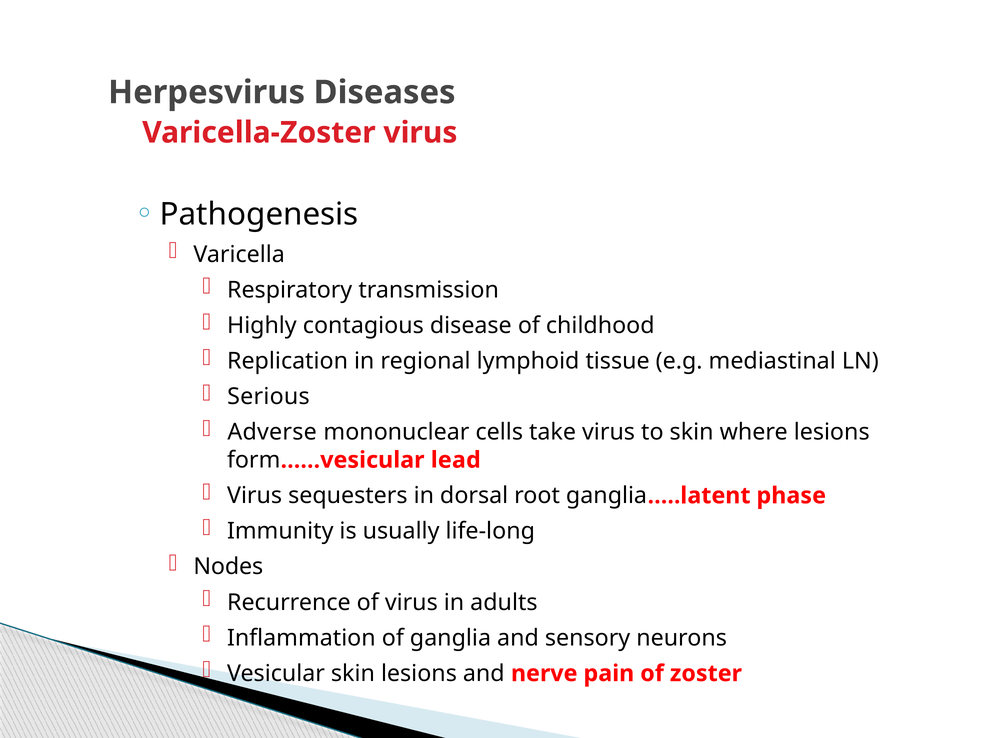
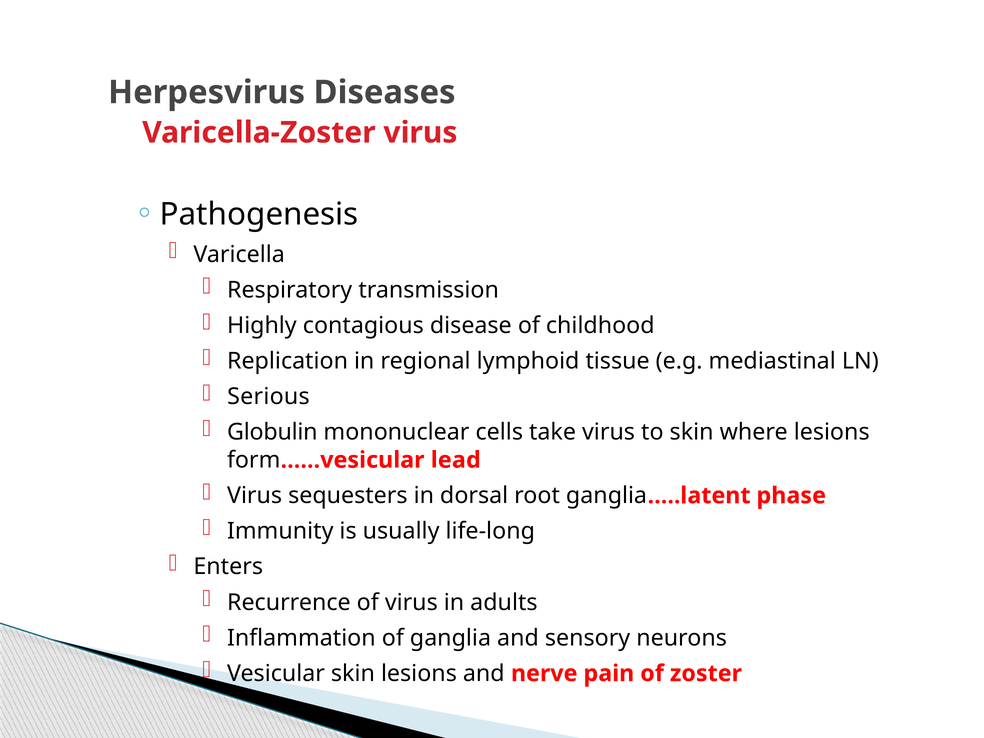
Adverse: Adverse -> Globulin (272, 432)
Nodes: Nodes -> Enters (228, 567)
